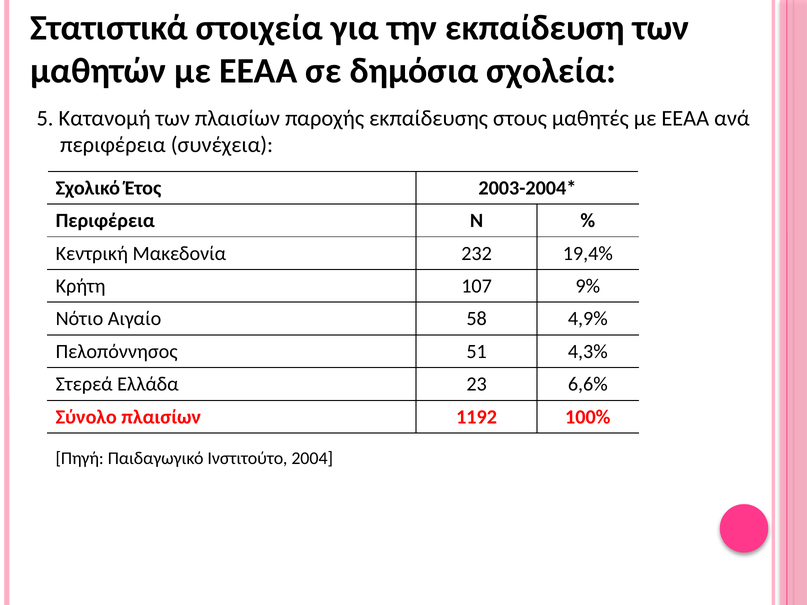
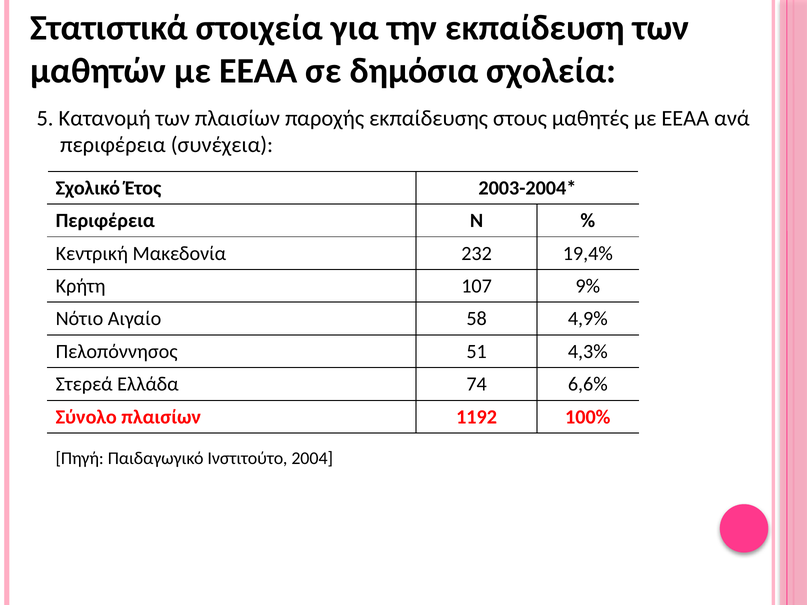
23: 23 -> 74 (477, 384)
